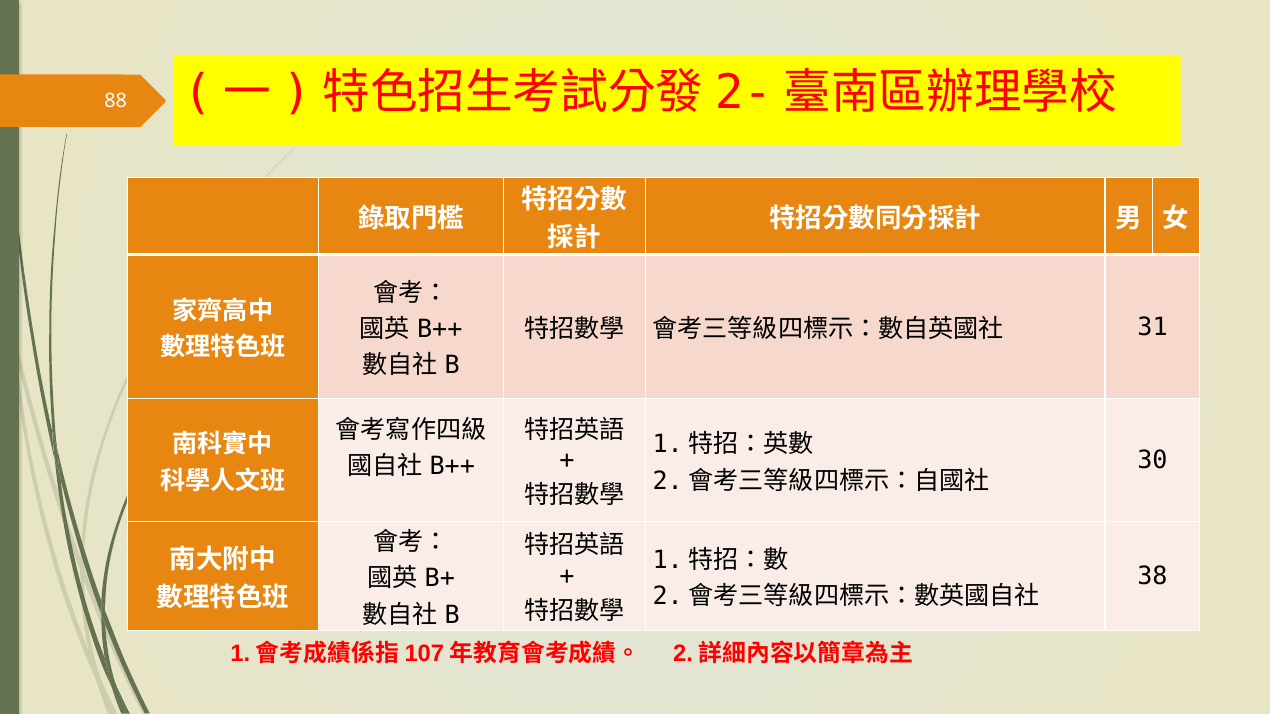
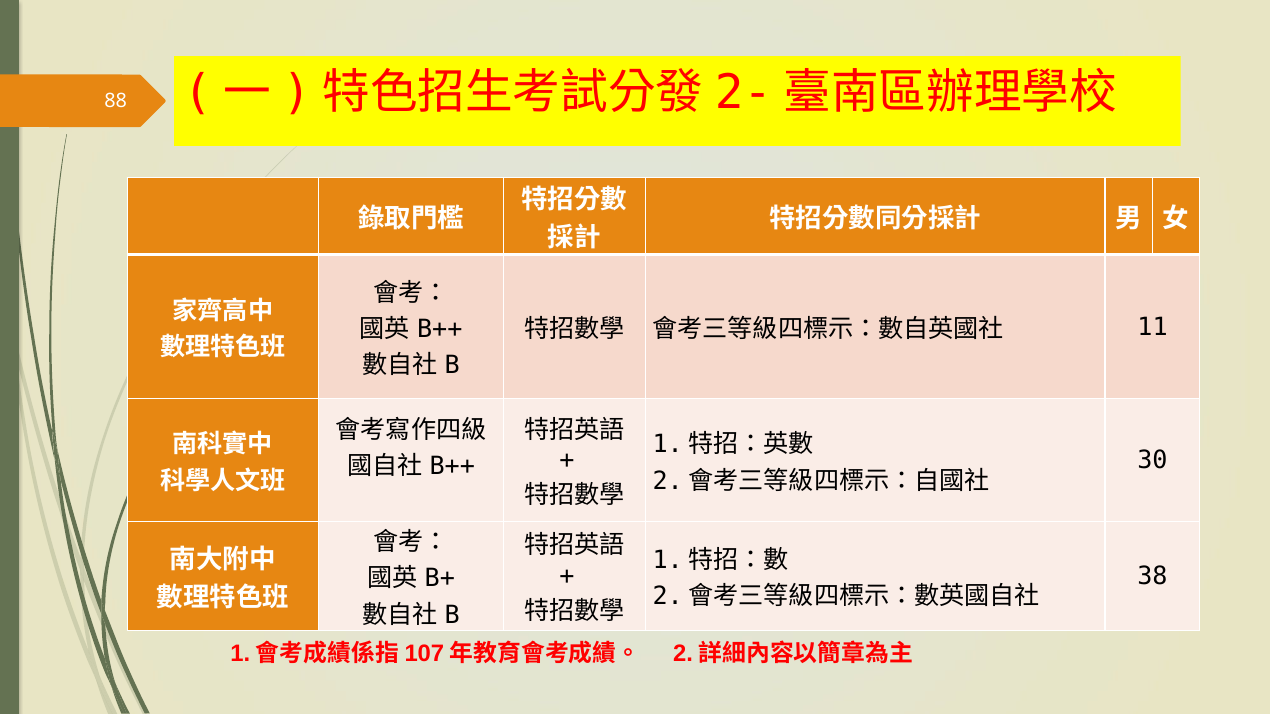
31: 31 -> 11 (1153, 327)
